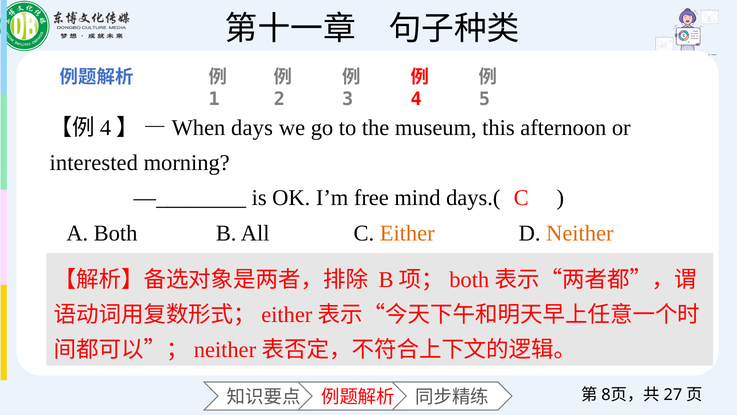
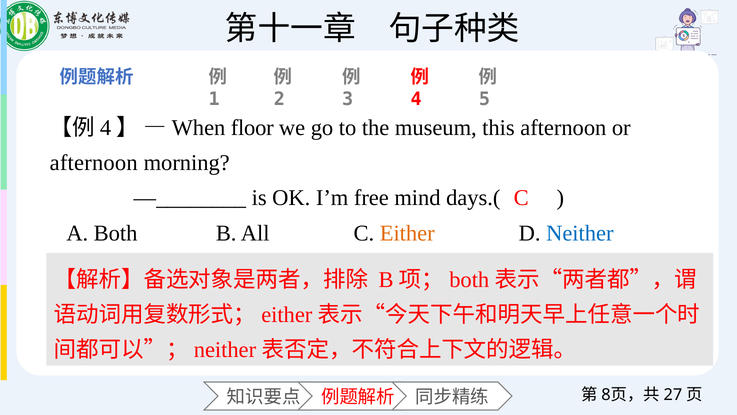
days: days -> floor (252, 128)
interested: interested -> afternoon (94, 163)
Neither colour: orange -> blue (580, 233)
